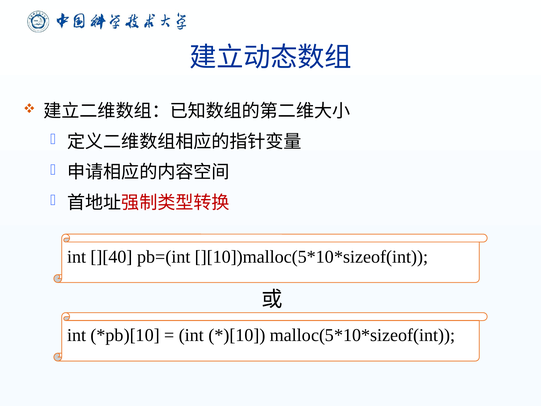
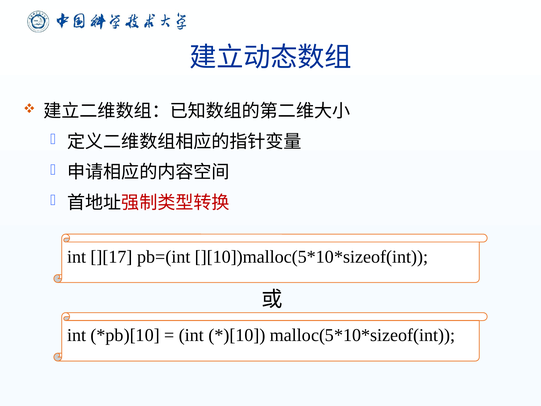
][40: ][40 -> ][17 (112, 257)
